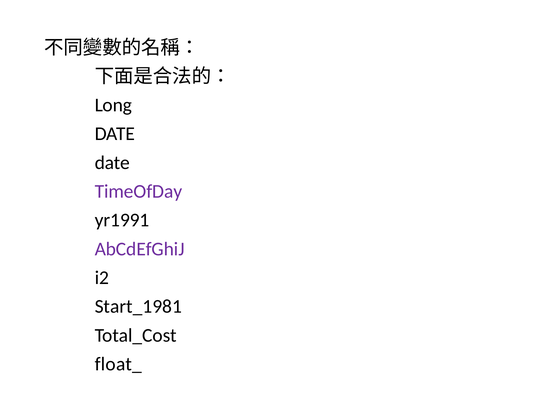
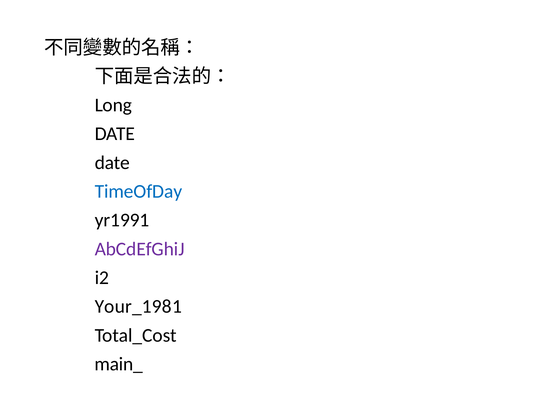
TimeOfDay colour: purple -> blue (138, 191)
Start_1981: Start_1981 -> Your_1981 (138, 307)
float_: float_ -> main_ (119, 364)
